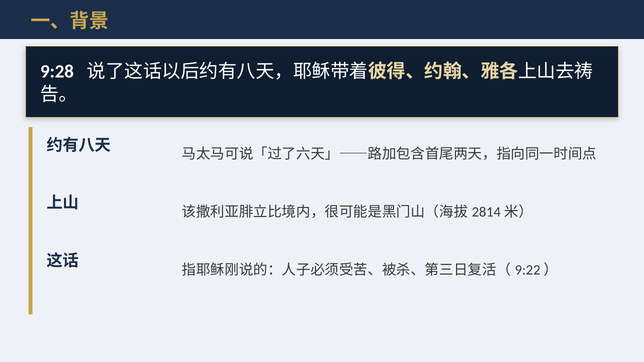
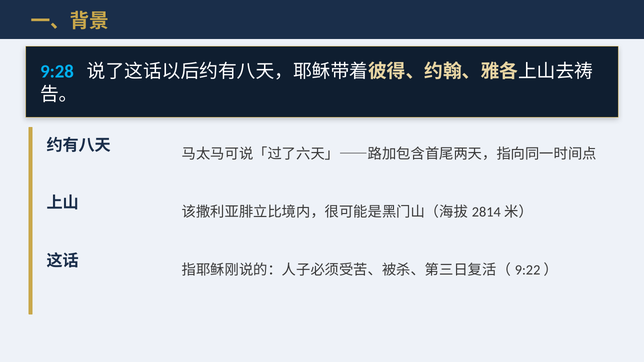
9:28 colour: white -> light blue (57, 72)
